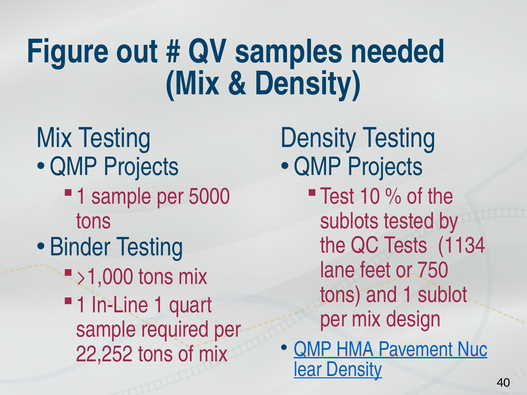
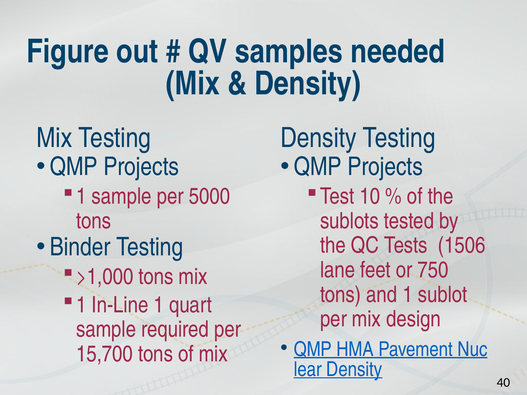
1134: 1134 -> 1506 (462, 246)
22,252: 22,252 -> 15,700 (105, 354)
